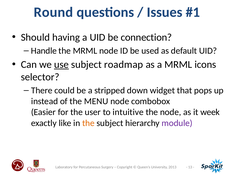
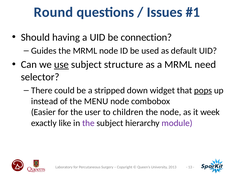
Handle: Handle -> Guides (44, 51)
roadmap: roadmap -> structure (124, 65)
icons: icons -> need (205, 65)
pops underline: none -> present (203, 91)
intuitive: intuitive -> children (128, 112)
the colour: orange -> purple (88, 123)
